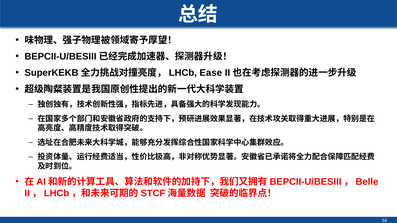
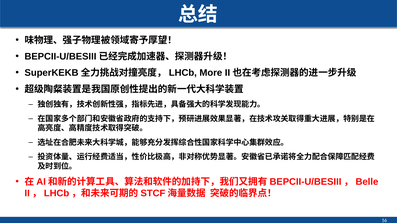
Ease: Ease -> More (211, 73)
